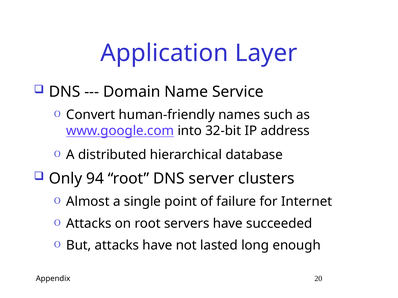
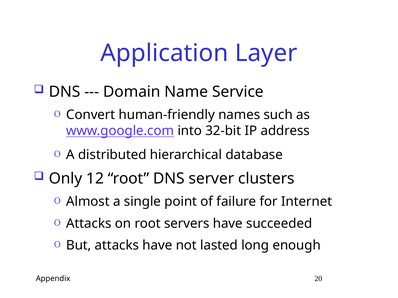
94: 94 -> 12 (95, 179)
